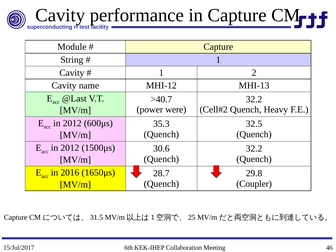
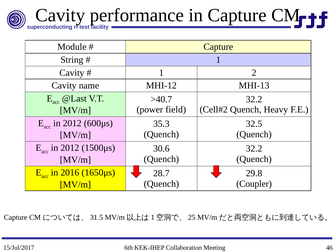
were: were -> field (176, 110)
